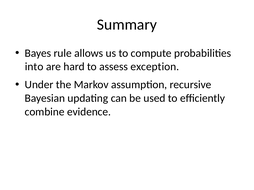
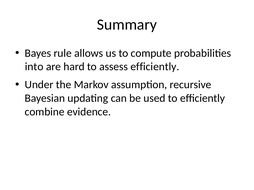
assess exception: exception -> efficiently (155, 67)
